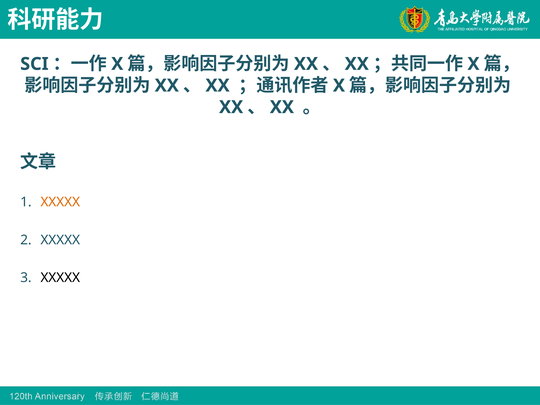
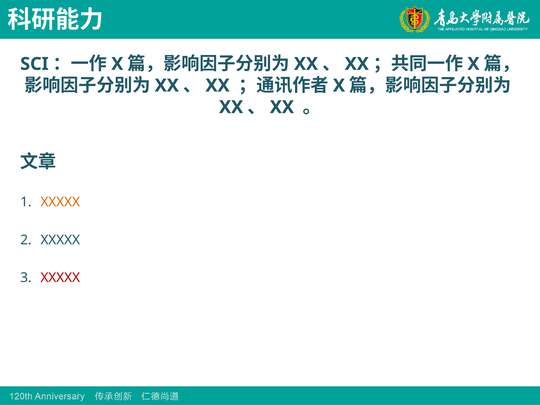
XXXXX colour: black -> red (60, 278)
